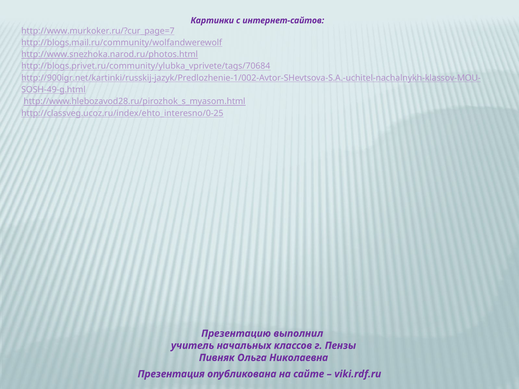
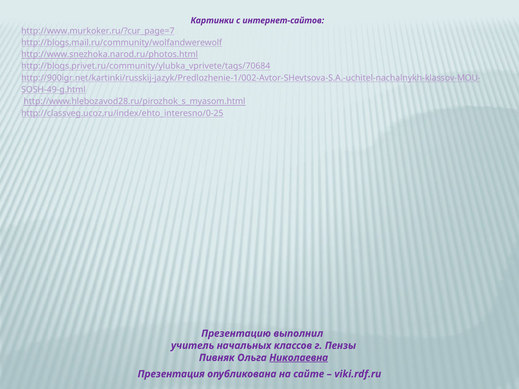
Николаевна underline: none -> present (299, 358)
